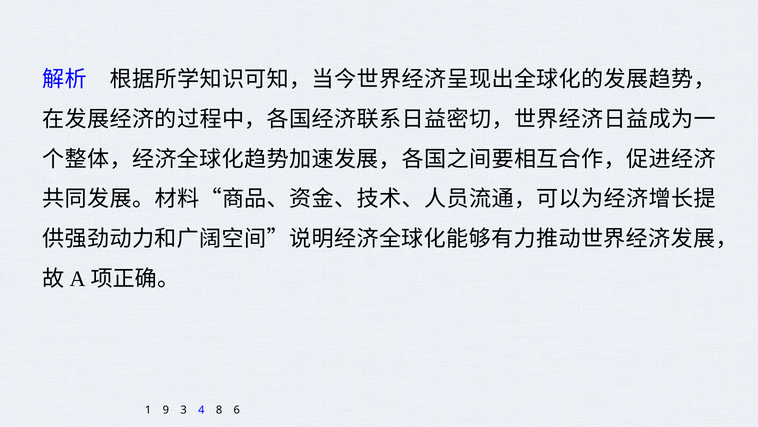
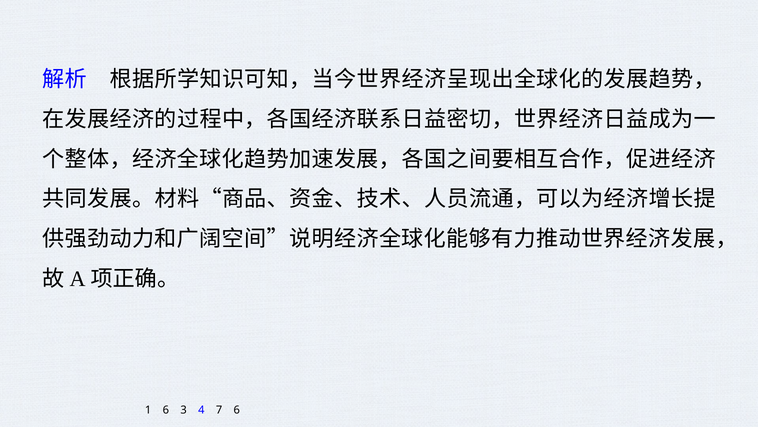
1 9: 9 -> 6 (166, 410)
8: 8 -> 7 (219, 410)
